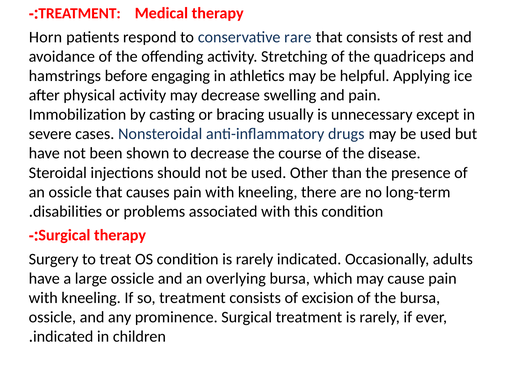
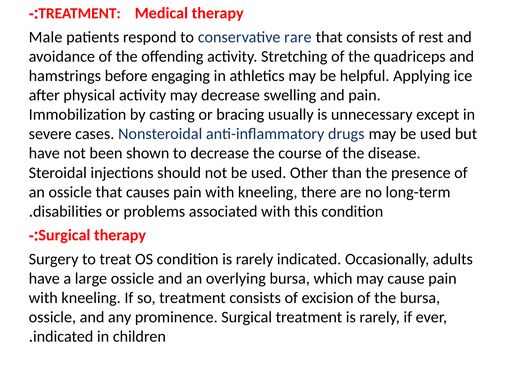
Horn: Horn -> Male (46, 37)
